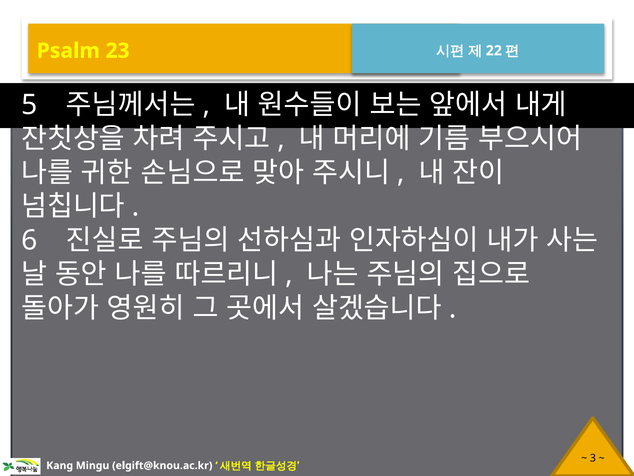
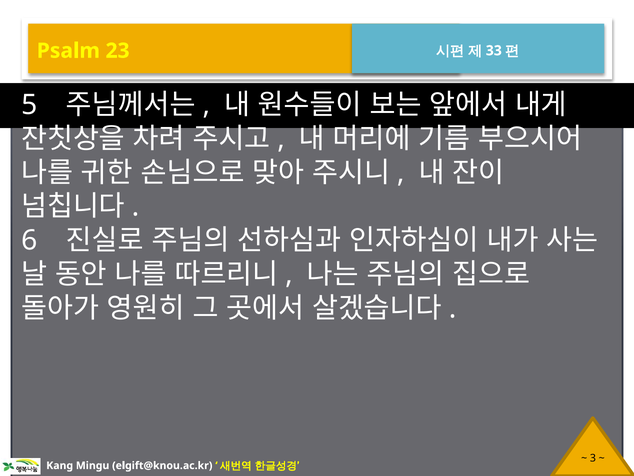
22: 22 -> 33 (494, 51)
